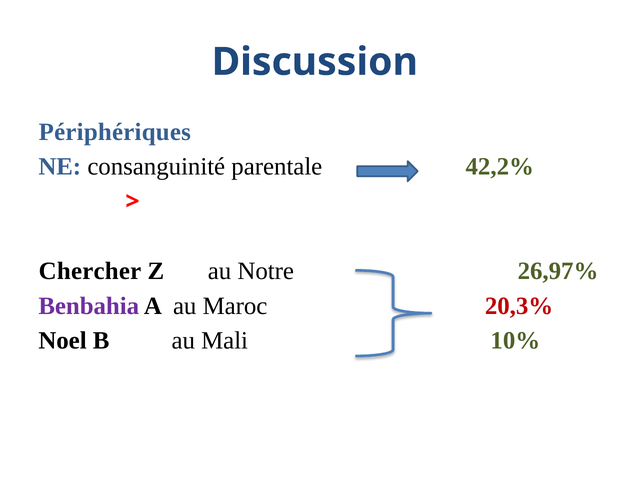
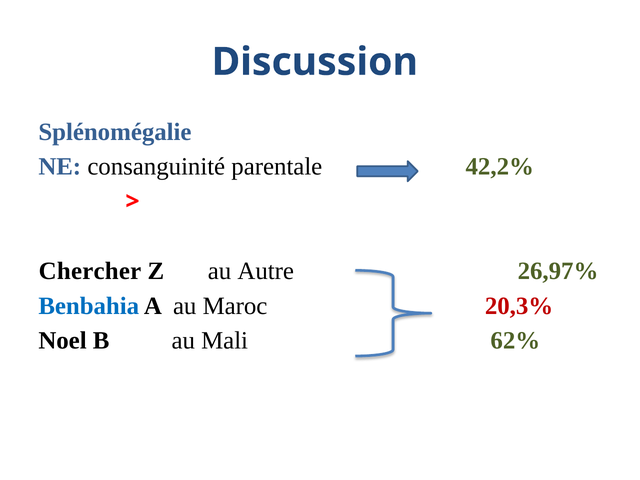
Périphériques: Périphériques -> Splénomégalie (115, 132)
Notre: Notre -> Autre (266, 271)
Benbahia colour: purple -> blue (89, 306)
10%: 10% -> 62% (515, 341)
